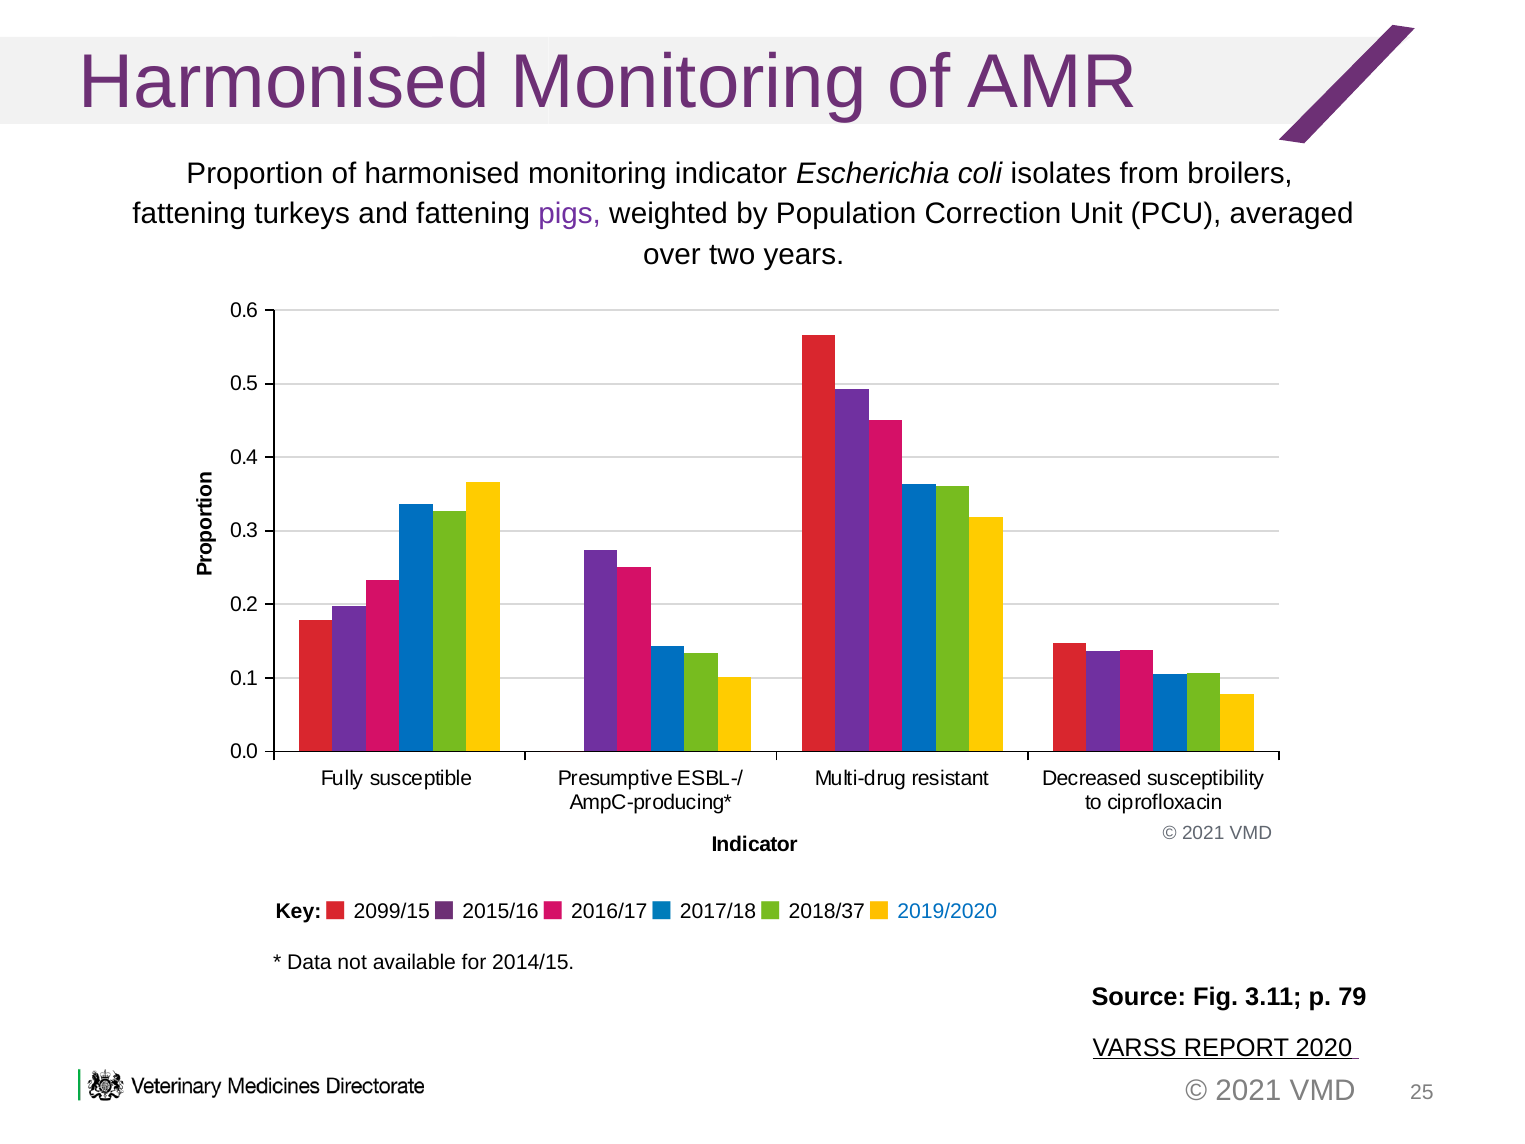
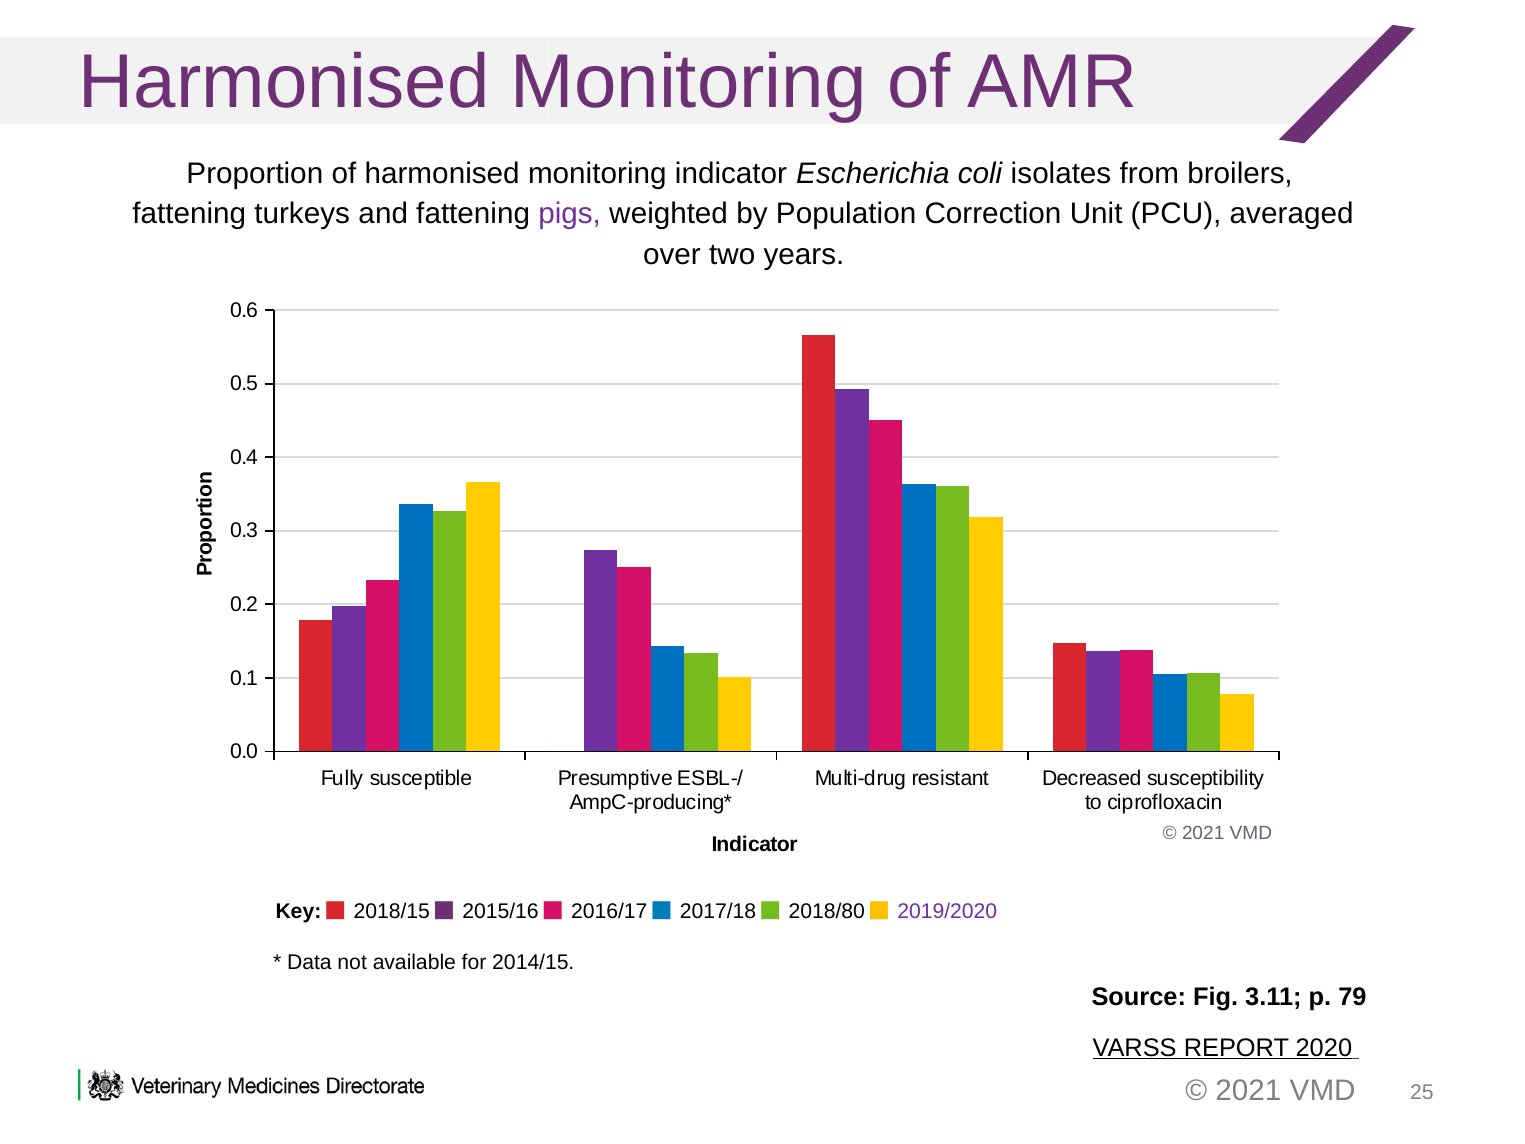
2099/15: 2099/15 -> 2018/15 (392, 911)
2018/37: 2018/37 -> 2018/80 (827, 911)
2019/2020 colour: blue -> purple (947, 911)
